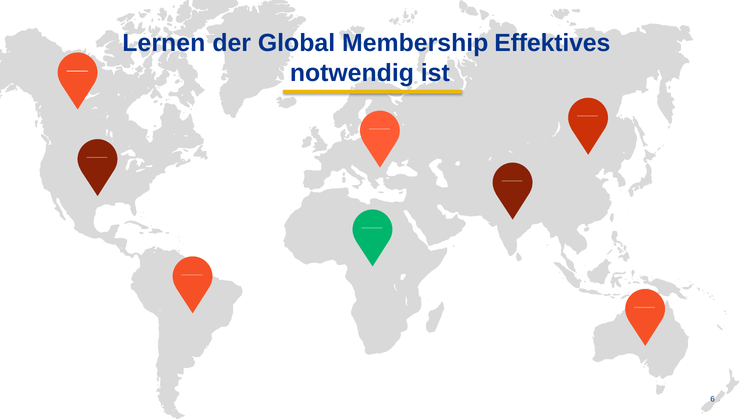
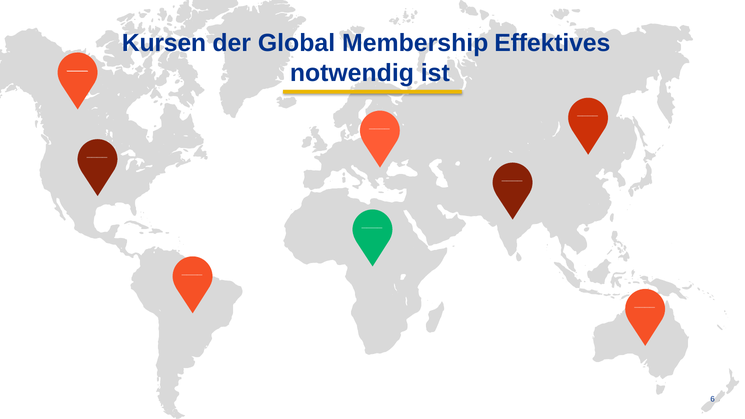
Lernen: Lernen -> Kursen (164, 43)
